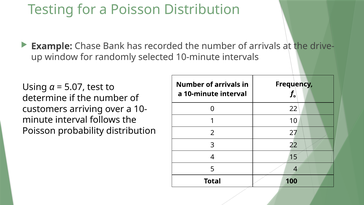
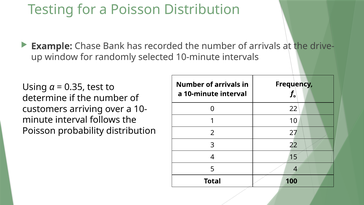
5.07: 5.07 -> 0.35 (75, 87)
